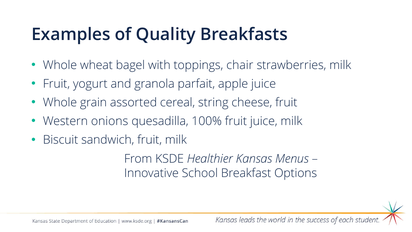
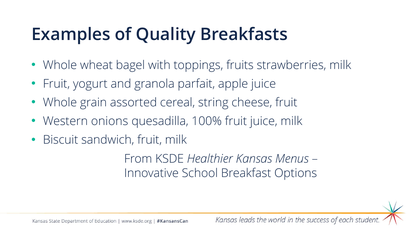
chair: chair -> fruits (240, 65)
